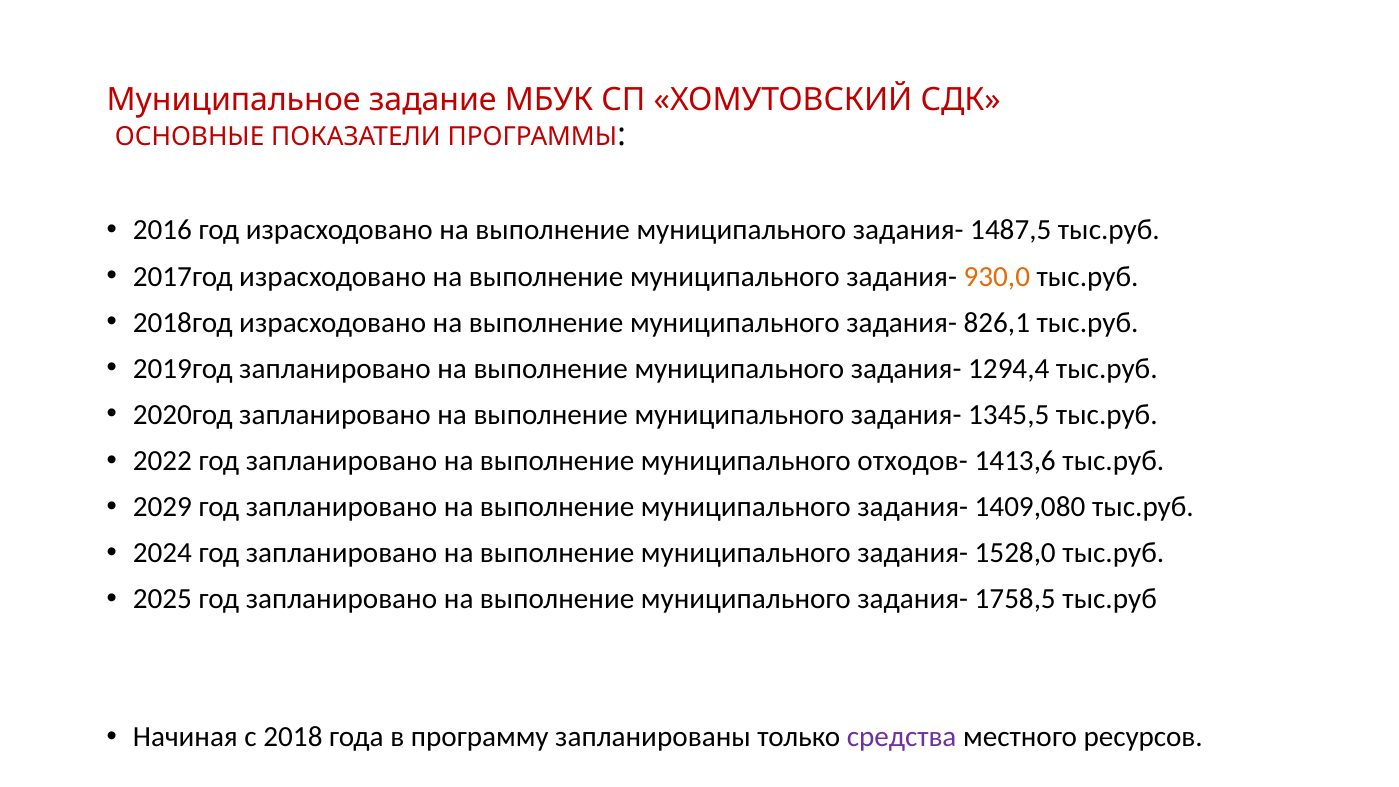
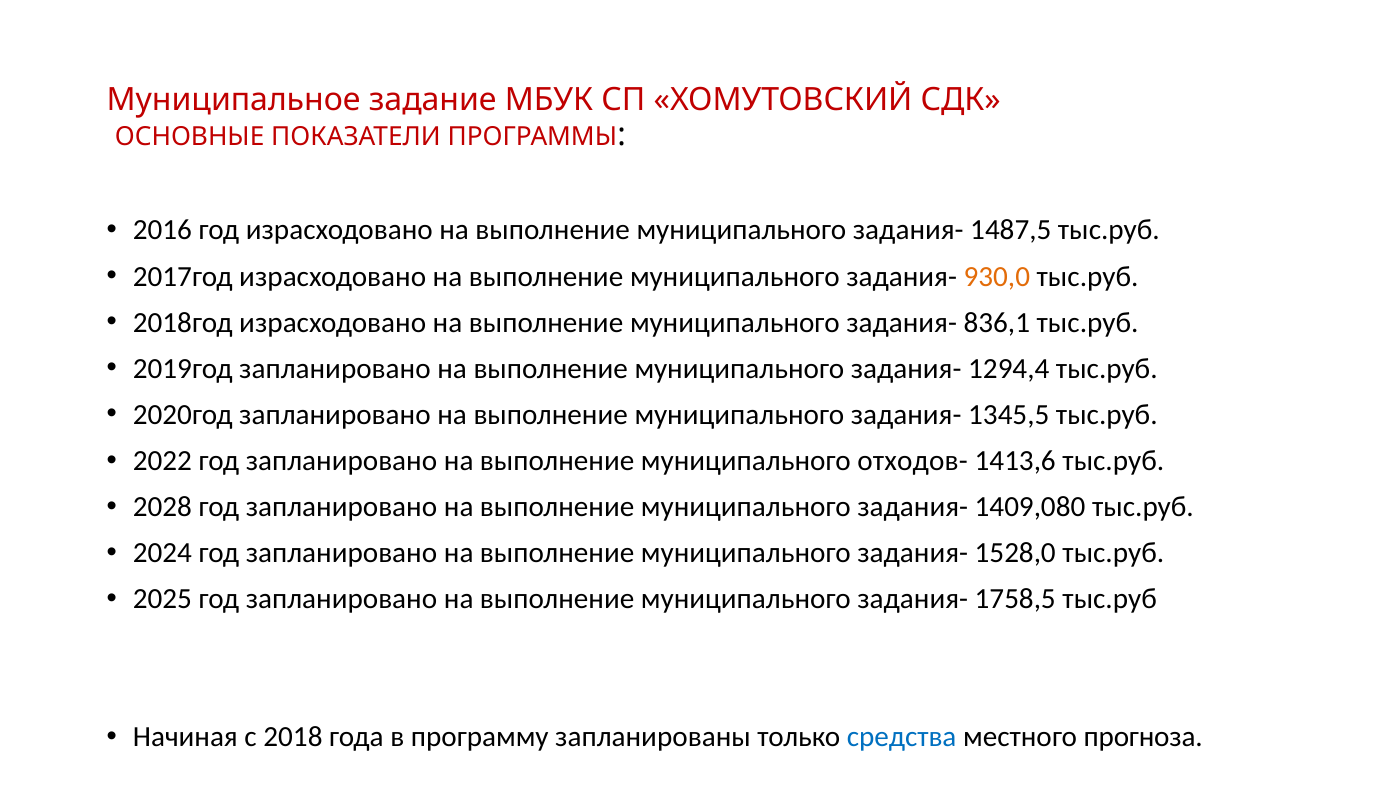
826,1: 826,1 -> 836,1 (997, 322)
2029: 2029 -> 2028 (162, 507)
средства colour: purple -> blue (902, 737)
ресурсов: ресурсов -> прогноза (1143, 737)
